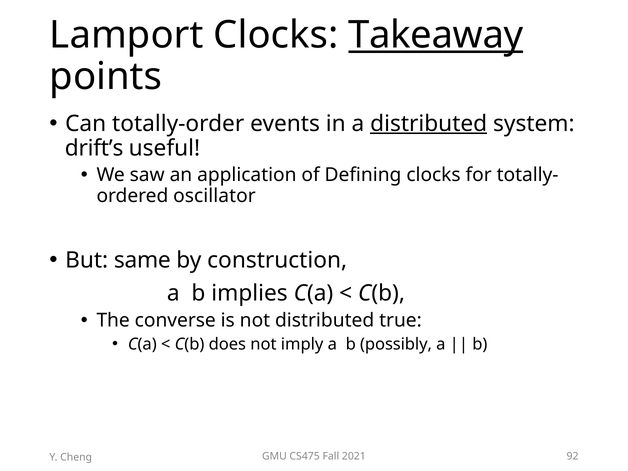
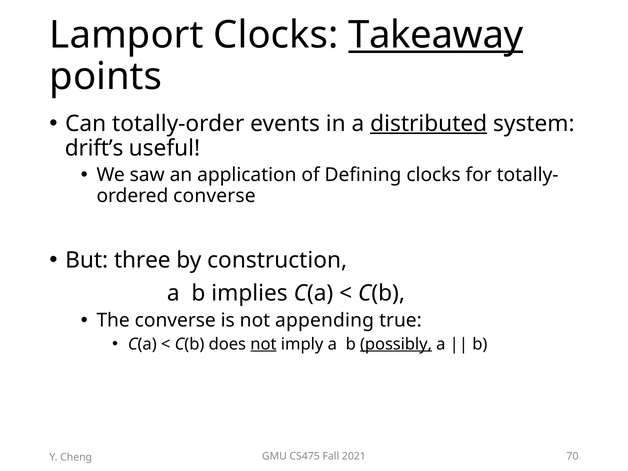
oscillator: oscillator -> converse (214, 196)
same: same -> three (142, 260)
not distributed: distributed -> appending (325, 320)
not underline: none -> present (263, 344)
possibly underline: none -> present (396, 344)
92: 92 -> 70 (573, 456)
